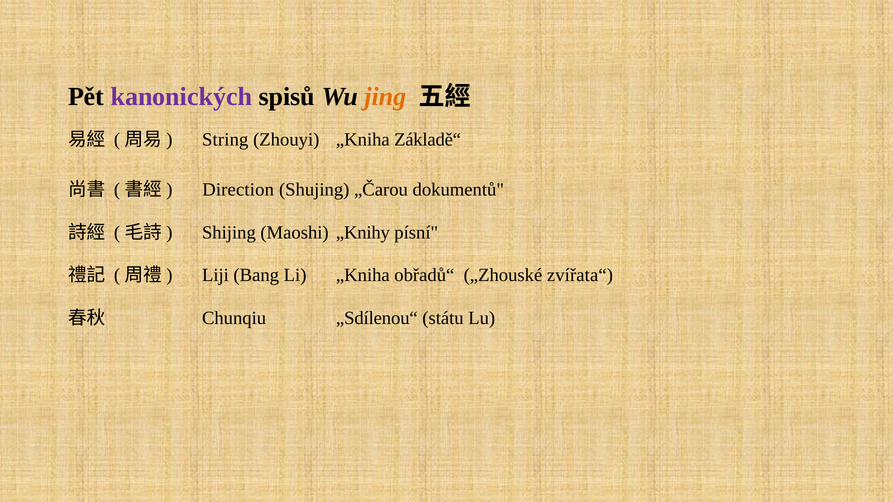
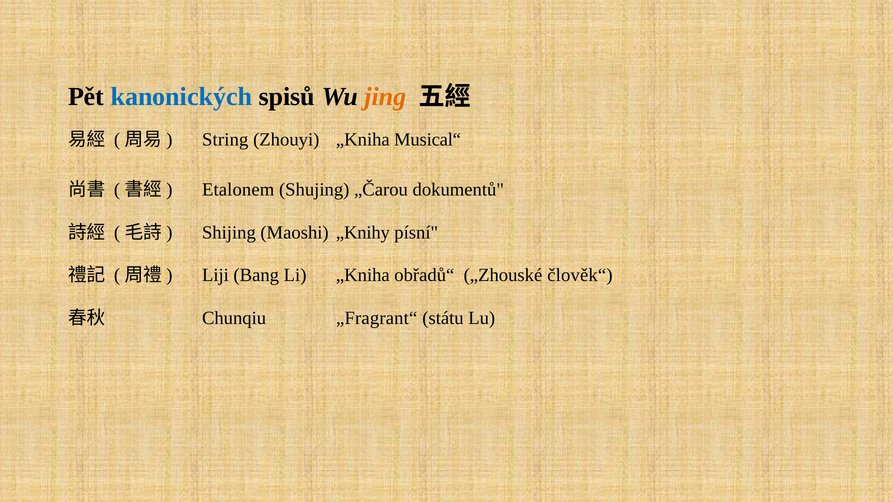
kanonických colour: purple -> blue (181, 97)
Základě“: Základě“ -> Musical“ (428, 140)
Direction: Direction -> Etalonem (238, 190)
zvířata“: zvířata“ -> člověk“ (580, 275)
„Sdílenou“: „Sdílenou“ -> „Fragrant“ (377, 318)
